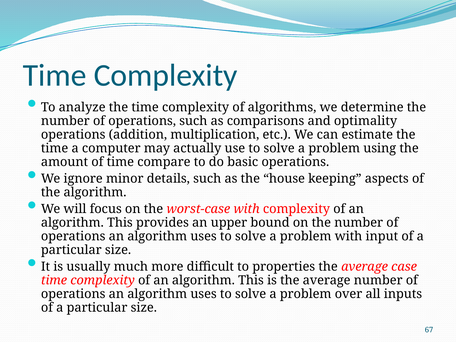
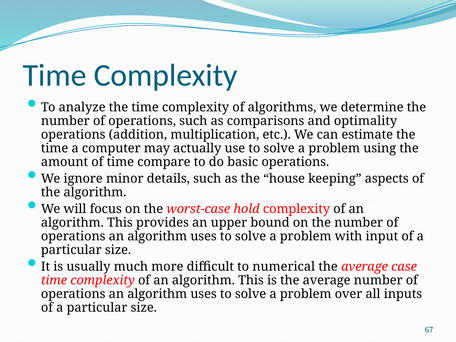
worst-case with: with -> hold (247, 209)
properties: properties -> numerical (284, 267)
